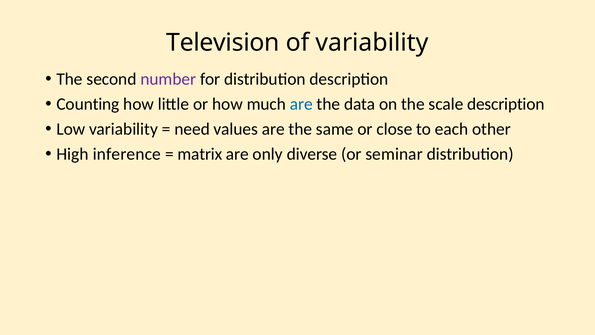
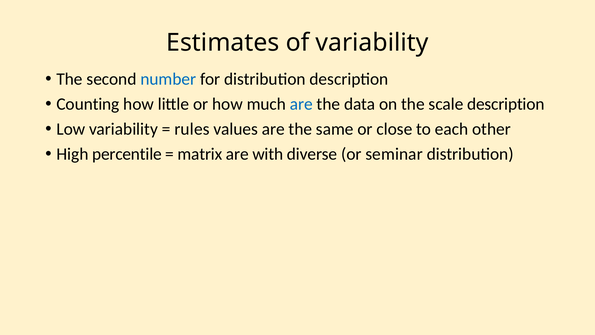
Television: Television -> Estimates (223, 43)
number colour: purple -> blue (168, 79)
need: need -> rules (192, 129)
inference: inference -> percentile (127, 154)
only: only -> with (268, 154)
